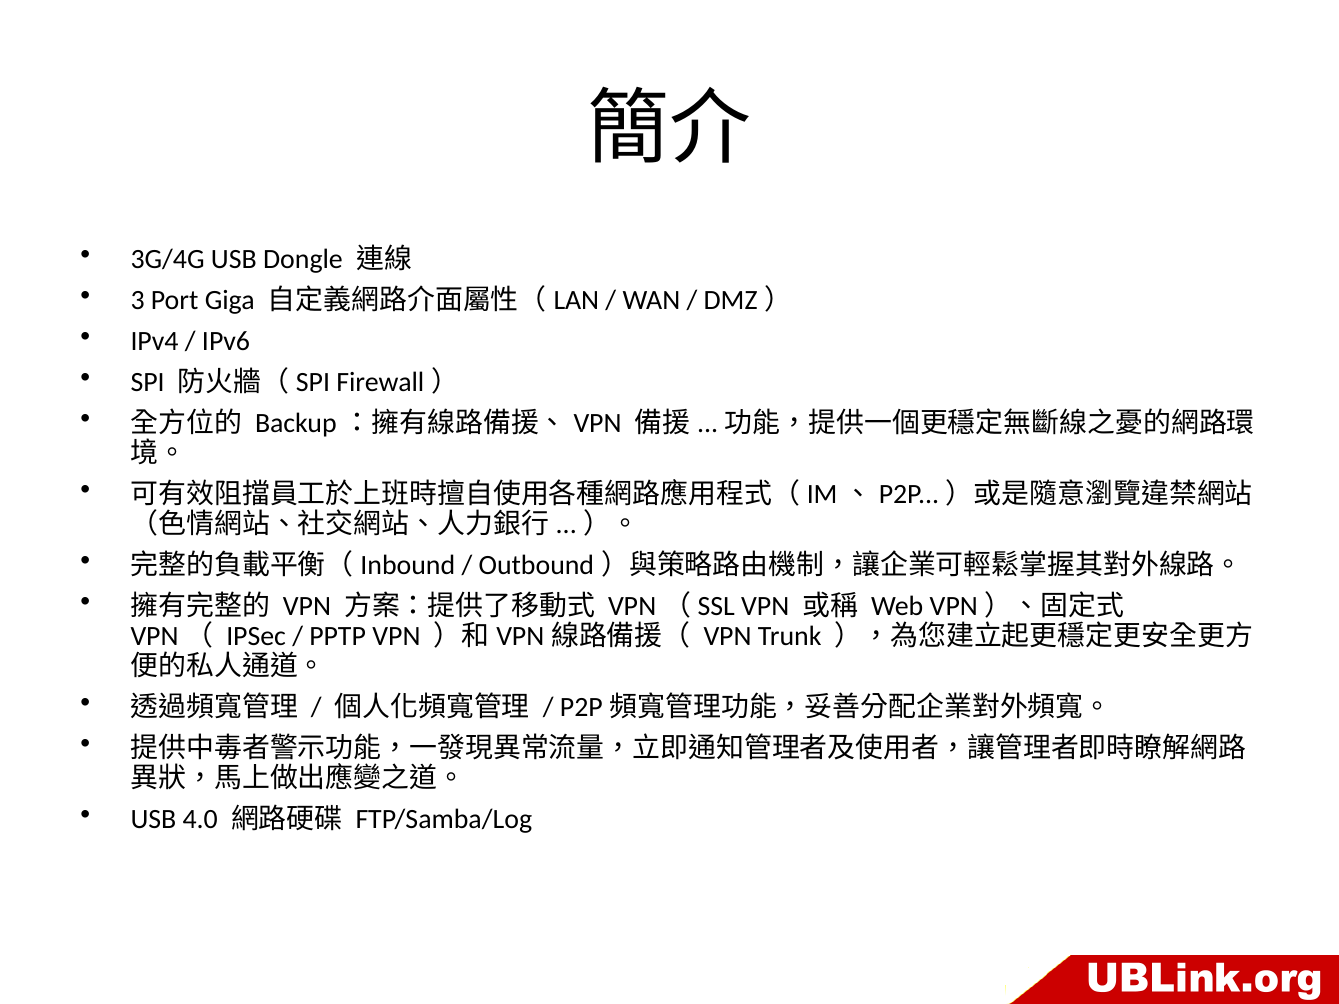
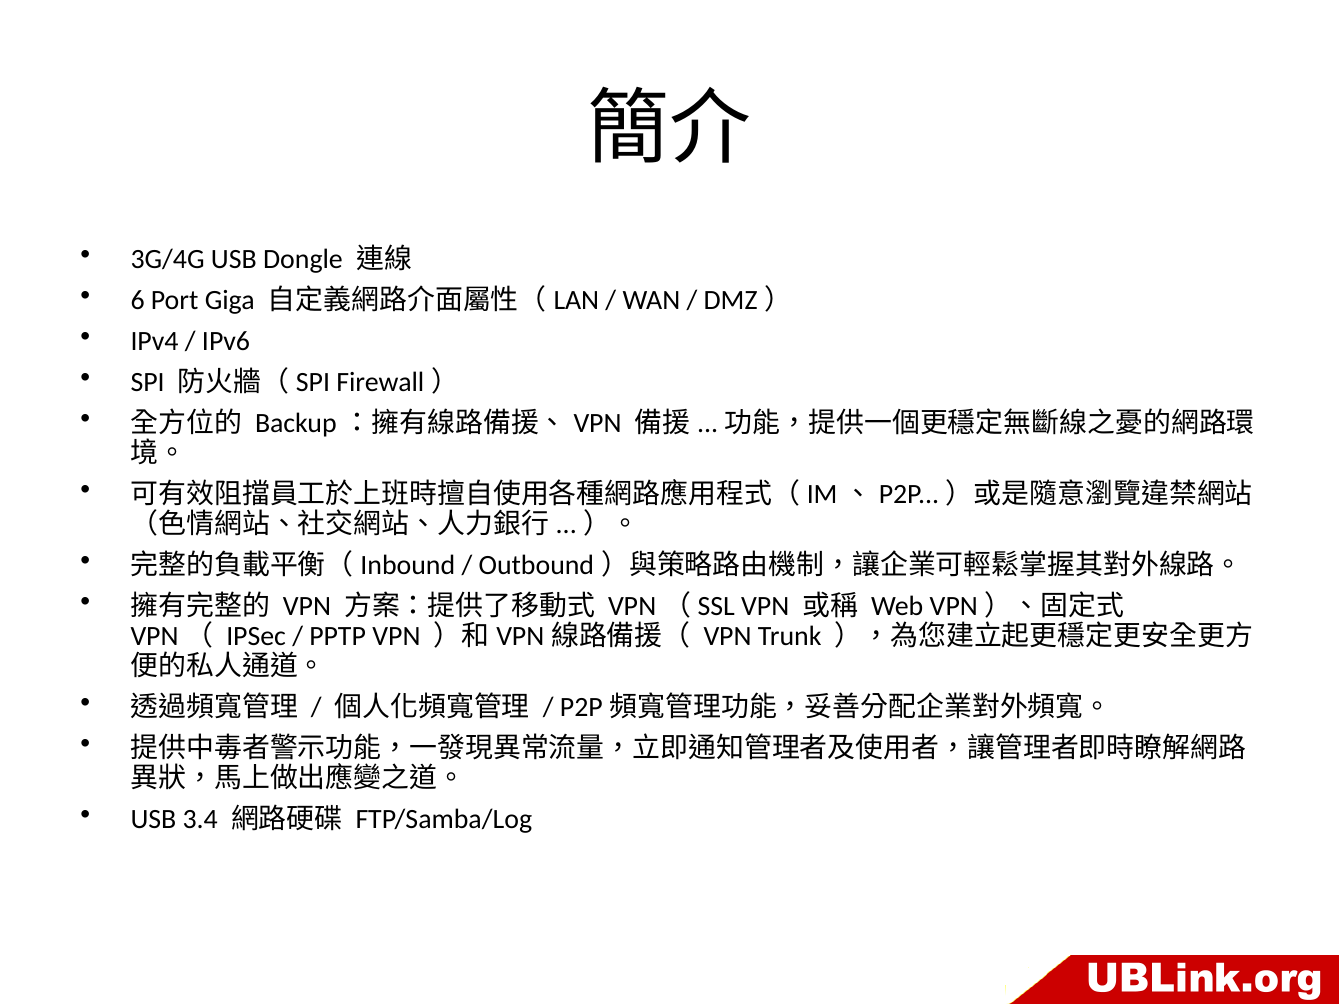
3: 3 -> 6 (138, 301)
4.0: 4.0 -> 3.4 (200, 819)
